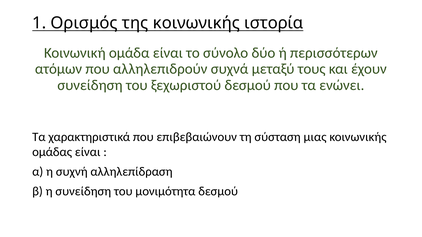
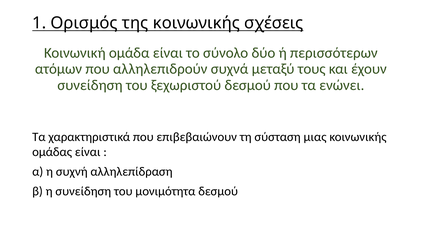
ιστορία: ιστορία -> σχέσεις (274, 23)
